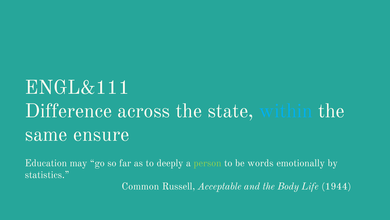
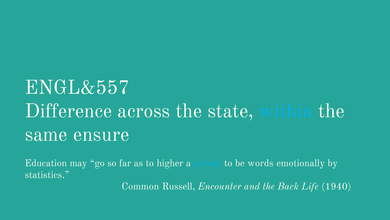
ENGL&111: ENGL&111 -> ENGL&557 (77, 87)
deeply: deeply -> higher (170, 163)
person colour: light green -> light blue (207, 163)
Acceptable: Acceptable -> Encounter (220, 186)
Body: Body -> Back (288, 186)
1944: 1944 -> 1940 (336, 186)
